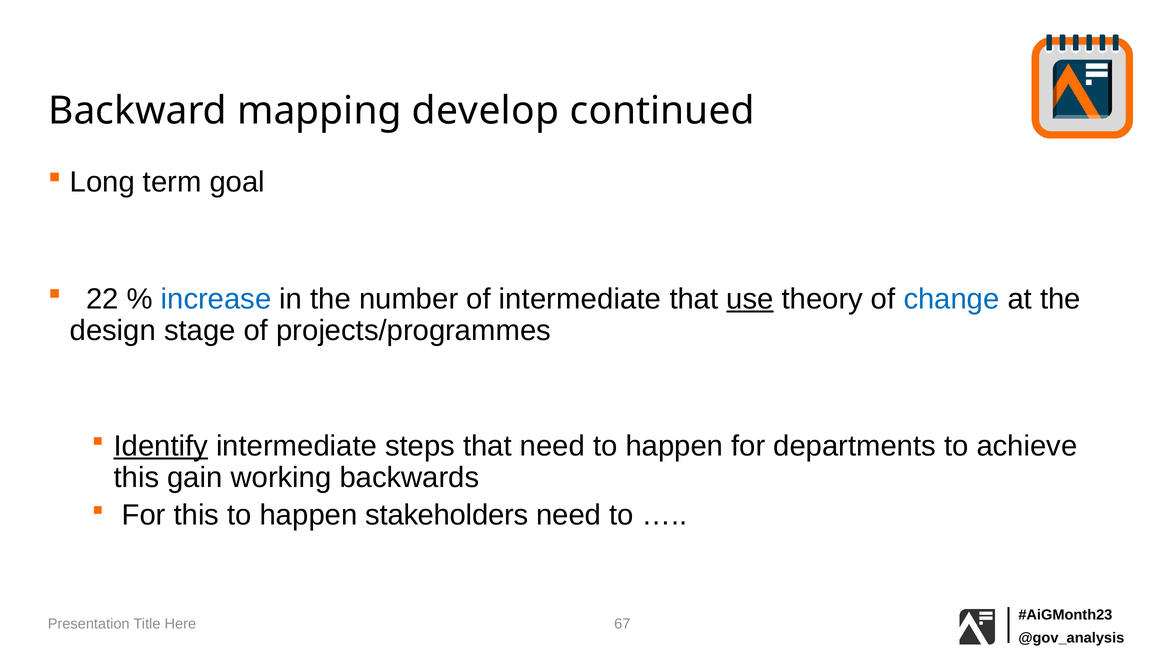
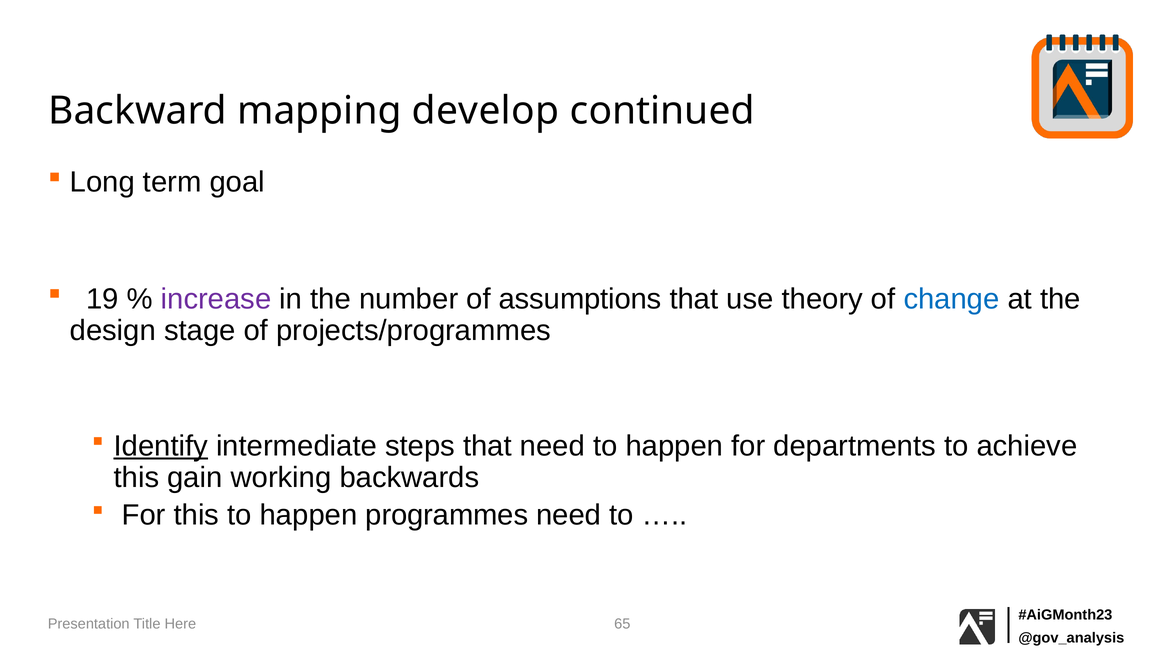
22: 22 -> 19 (102, 299)
increase colour: blue -> purple (216, 299)
of intermediate: intermediate -> assumptions (580, 299)
use underline: present -> none (750, 299)
stakeholders: stakeholders -> programmes (447, 515)
67: 67 -> 65 (622, 624)
